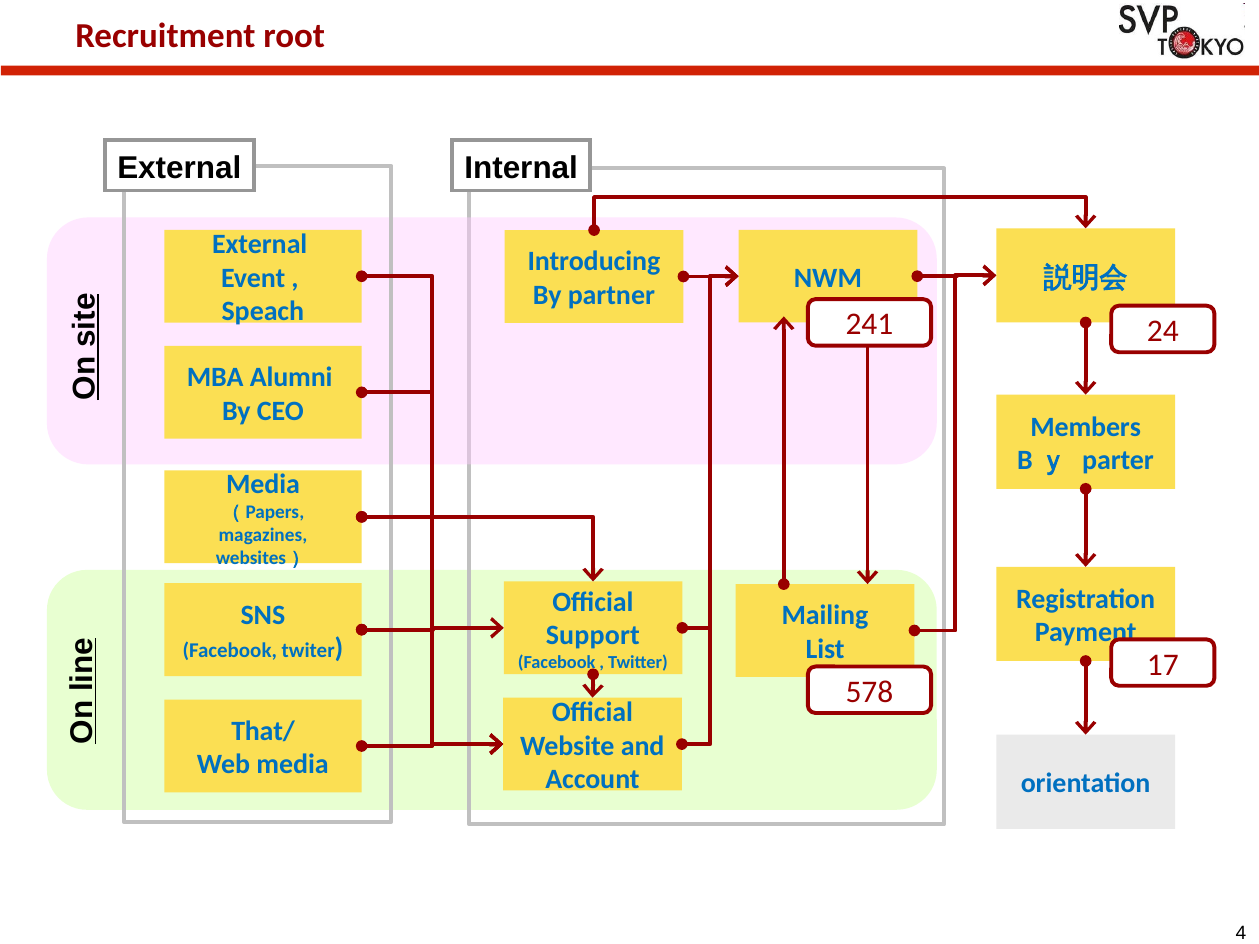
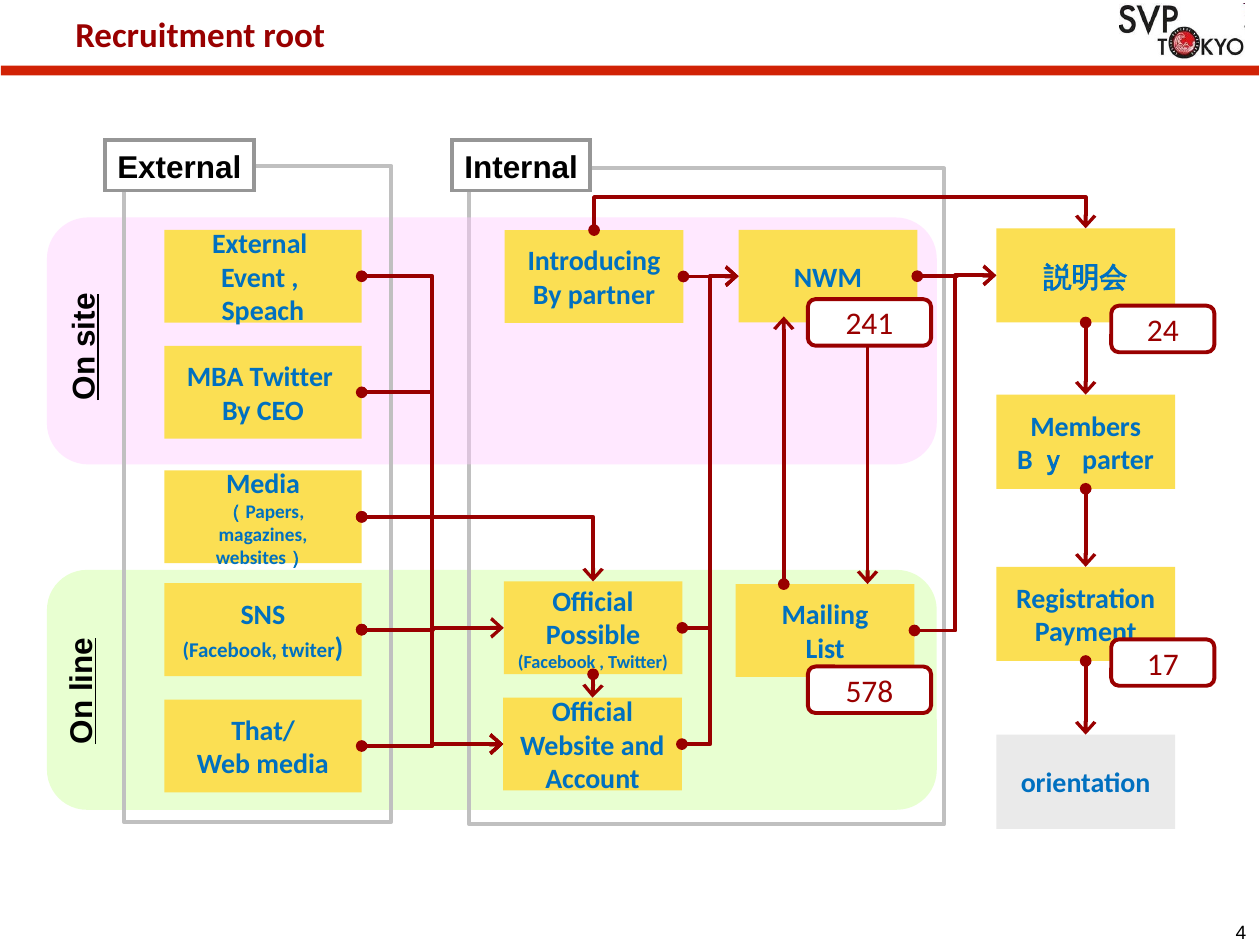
MBA Alumni: Alumni -> Twitter (291, 378)
Support: Support -> Possible (593, 636)
